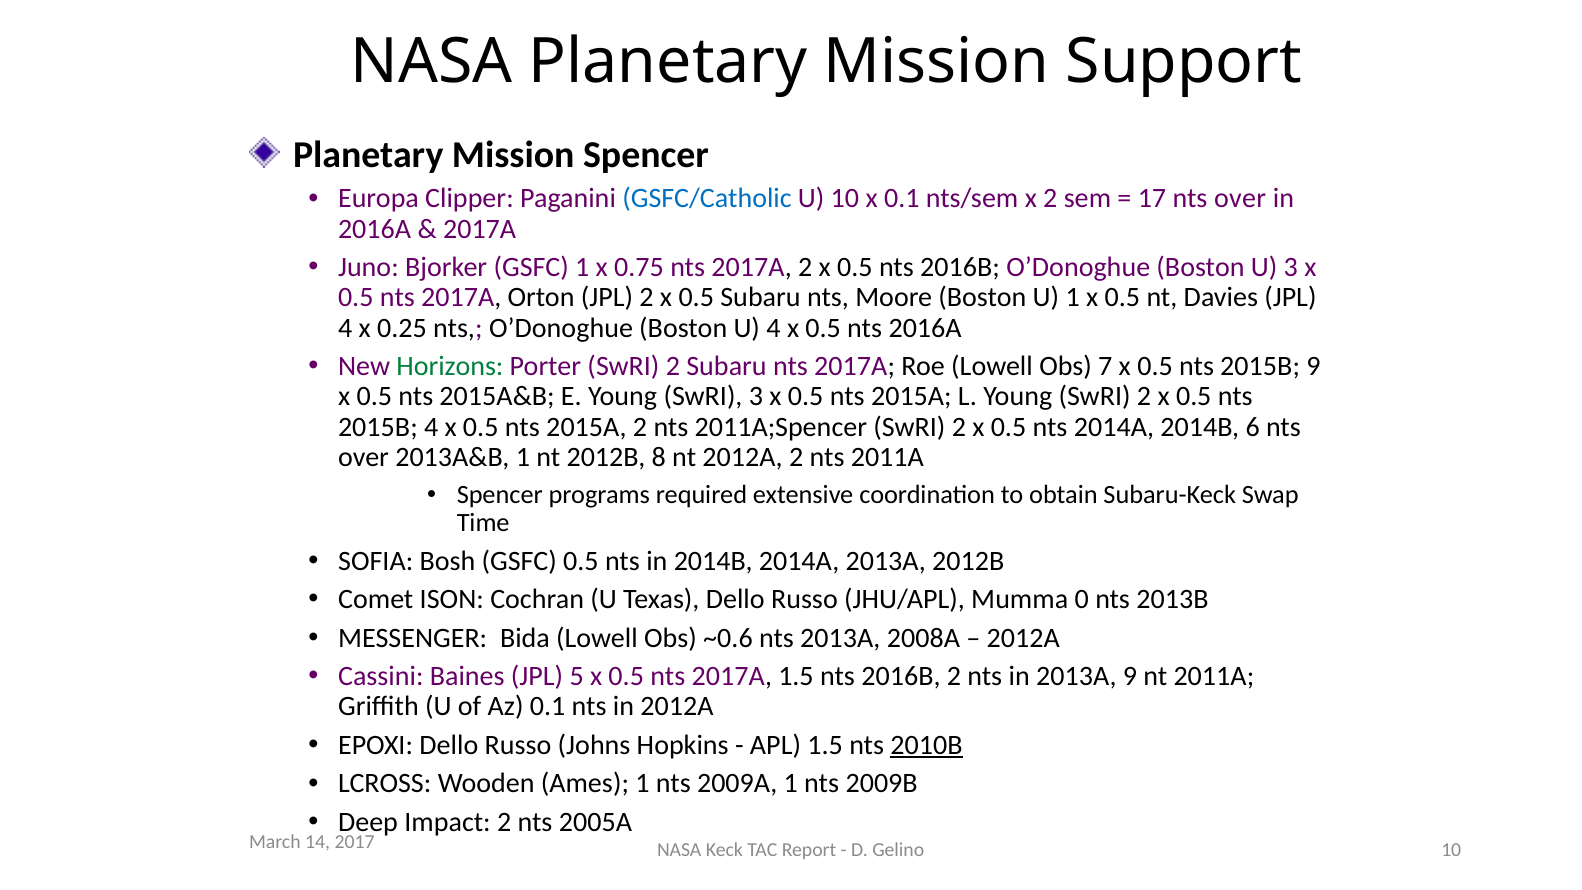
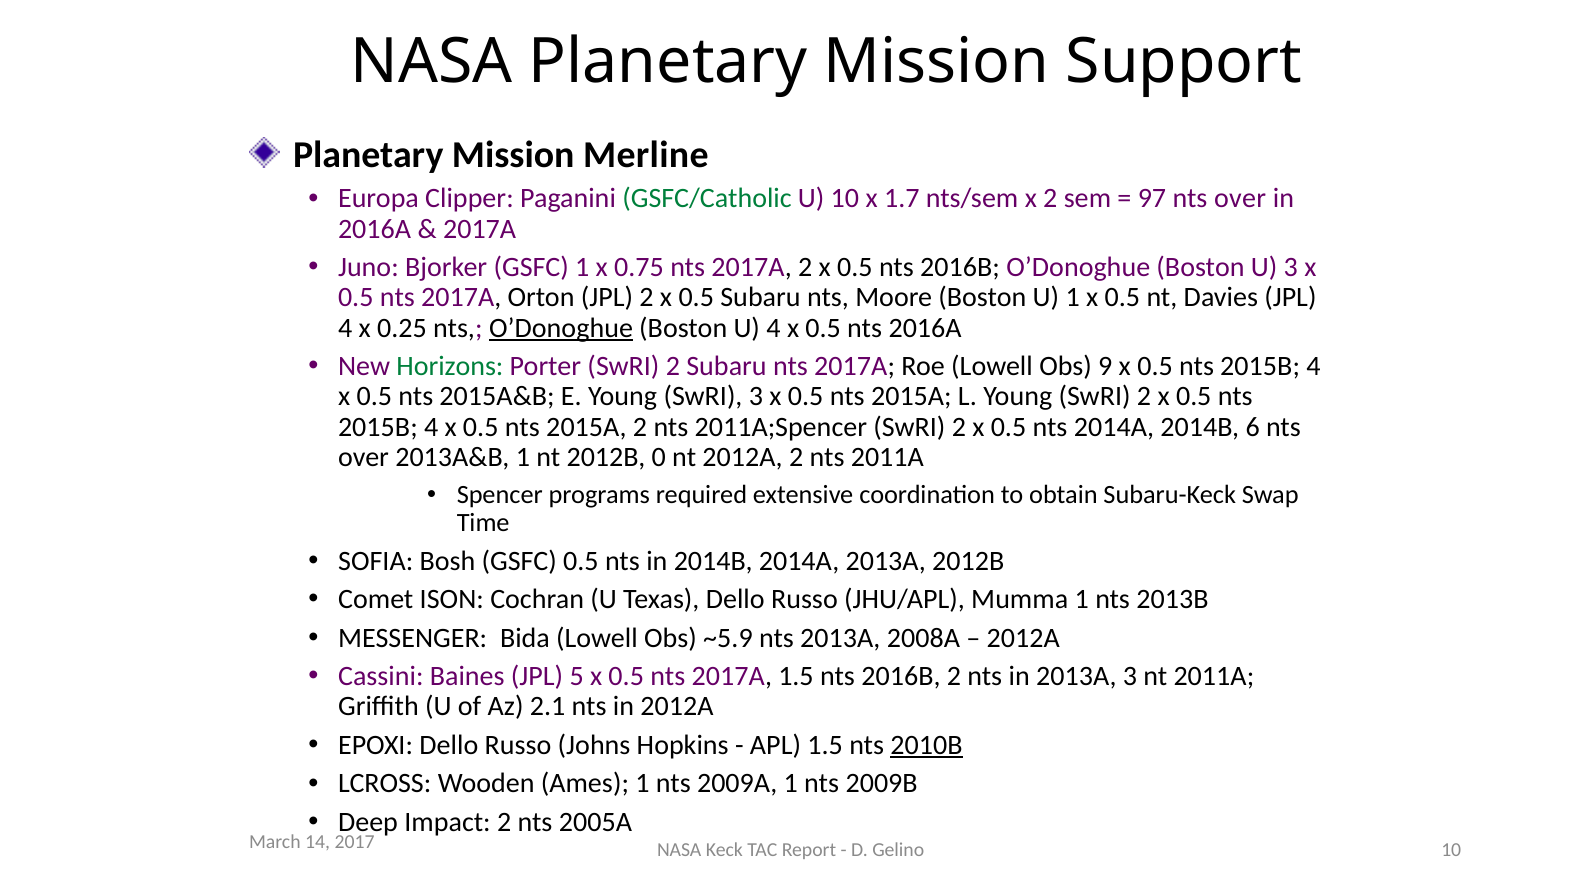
Mission Spencer: Spencer -> Merline (646, 155)
GSFC/Catholic colour: blue -> green (707, 199)
x 0.1: 0.1 -> 1.7 (902, 199)
17: 17 -> 97 (1152, 199)
O’Donoghue underline: none -> present (561, 328)
7: 7 -> 9 (1105, 366)
9: 9 -> 4 (1313, 366)
8: 8 -> 0 (659, 457)
Mumma 0: 0 -> 1 (1082, 599)
~0.6: ~0.6 -> ~5.9 (728, 638)
2013A 9: 9 -> 3 (1130, 676)
Az 0.1: 0.1 -> 2.1 (548, 707)
